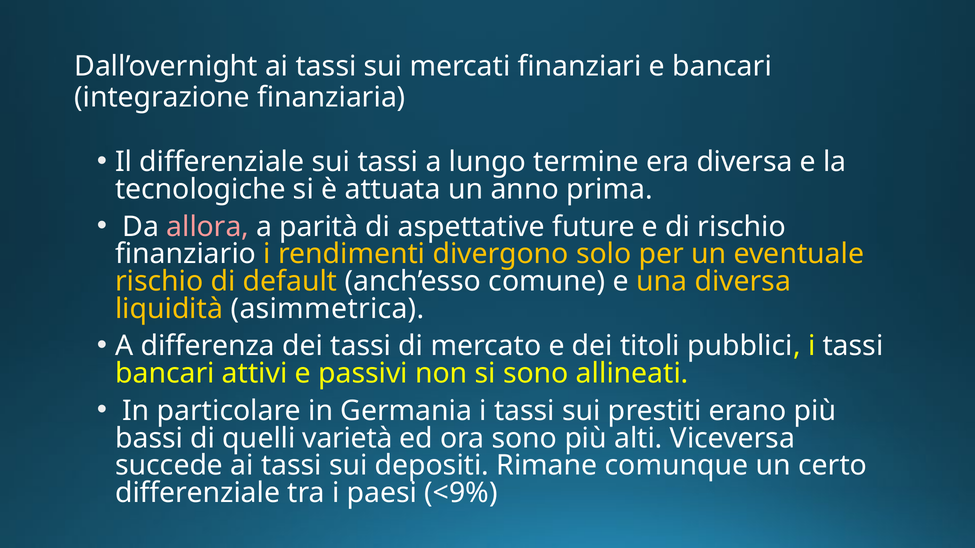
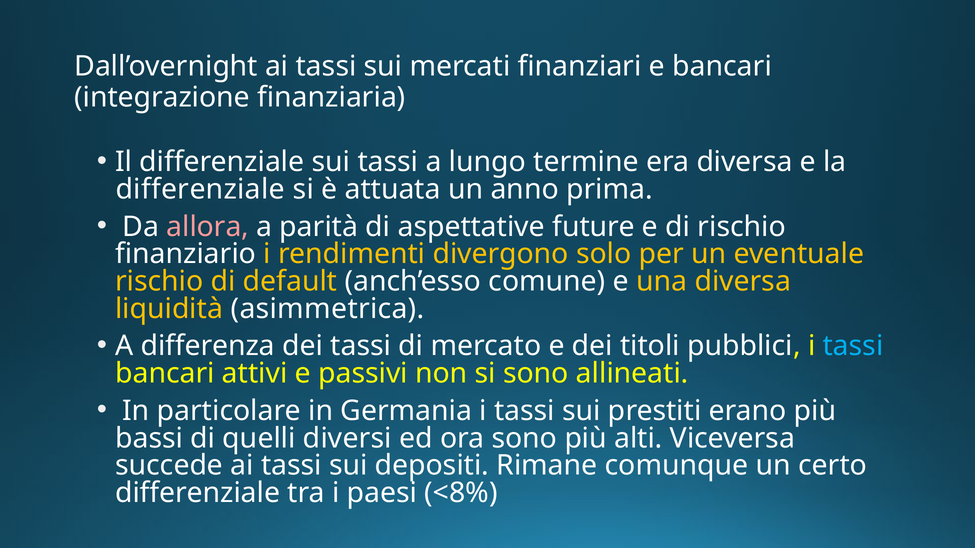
tecnologiche: tecnologiche -> differenziale (200, 189)
tassi colour: white -> light blue (853, 346)
varietà: varietà -> diversi (347, 438)
<9%: <9% -> <8% (461, 493)
